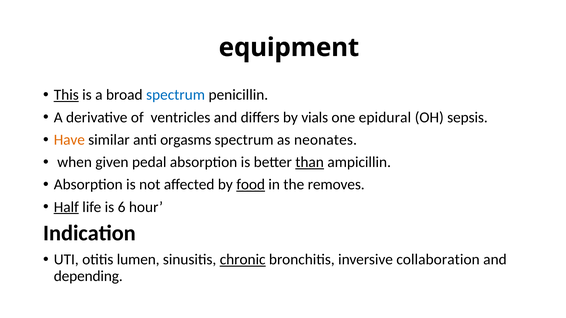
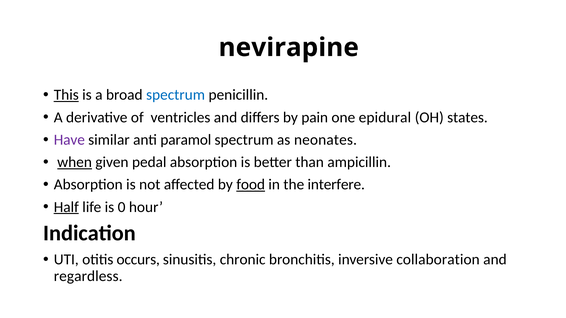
equipment: equipment -> nevirapine (289, 48)
vials: vials -> pain (315, 117)
sepsis: sepsis -> states (467, 117)
Have colour: orange -> purple (69, 140)
orgasms: orgasms -> paramol (186, 140)
when underline: none -> present (75, 162)
than underline: present -> none (310, 162)
removes: removes -> interfere (336, 185)
6: 6 -> 0 (122, 207)
lumen: lumen -> occurs (138, 260)
chronic underline: present -> none (243, 260)
depending: depending -> regardless (88, 276)
